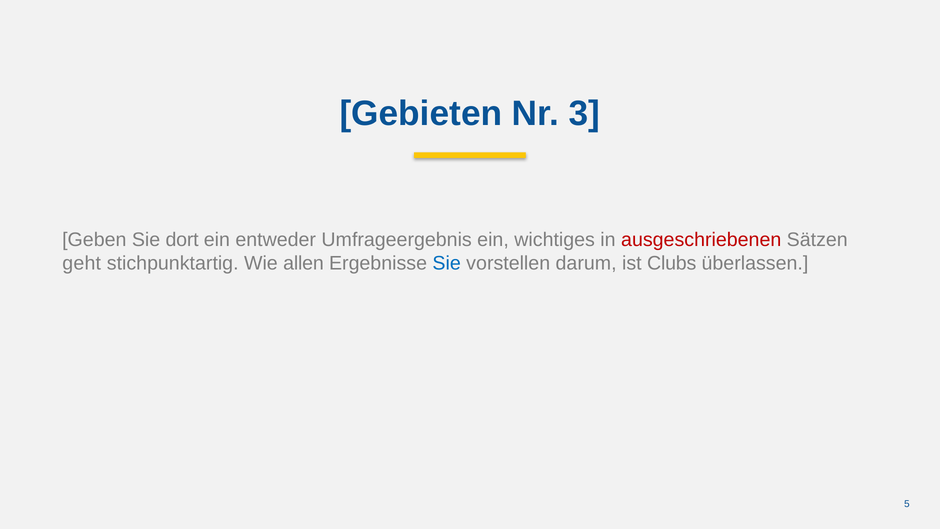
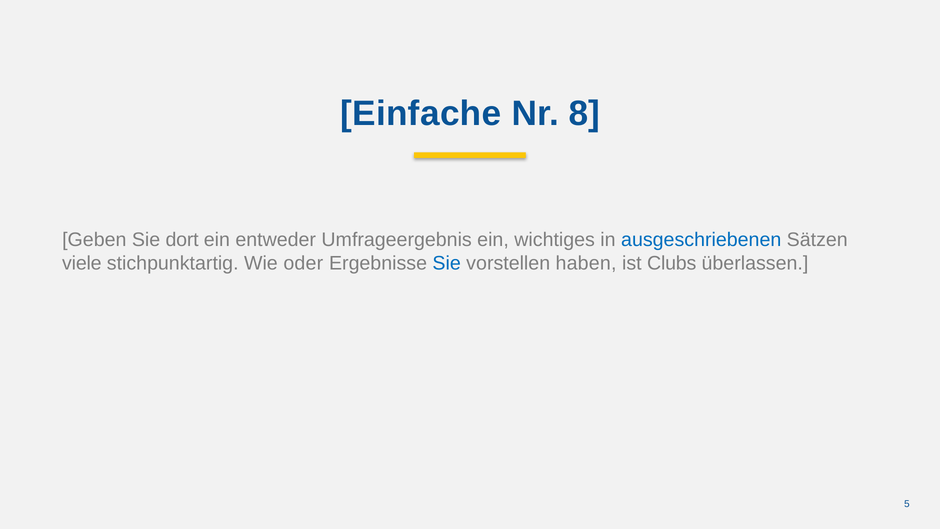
Gebieten: Gebieten -> Einfache (421, 114)
3: 3 -> 8 (584, 114)
ausgeschriebenen colour: red -> blue (701, 240)
geht: geht -> viele (82, 263)
allen: allen -> oder (303, 263)
darum: darum -> haben (586, 263)
